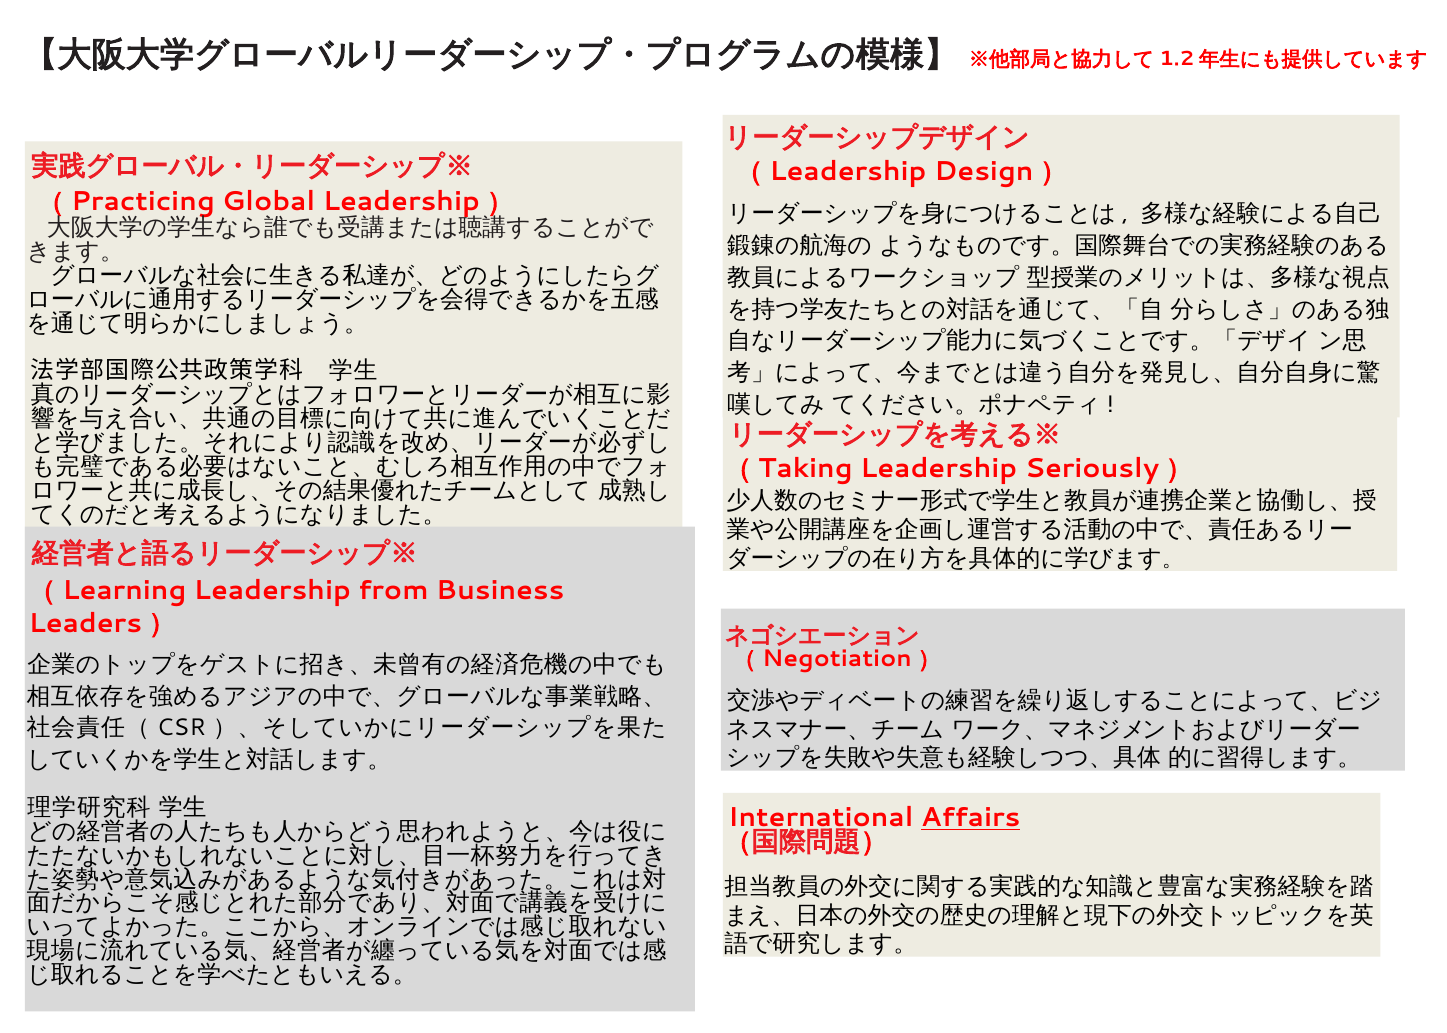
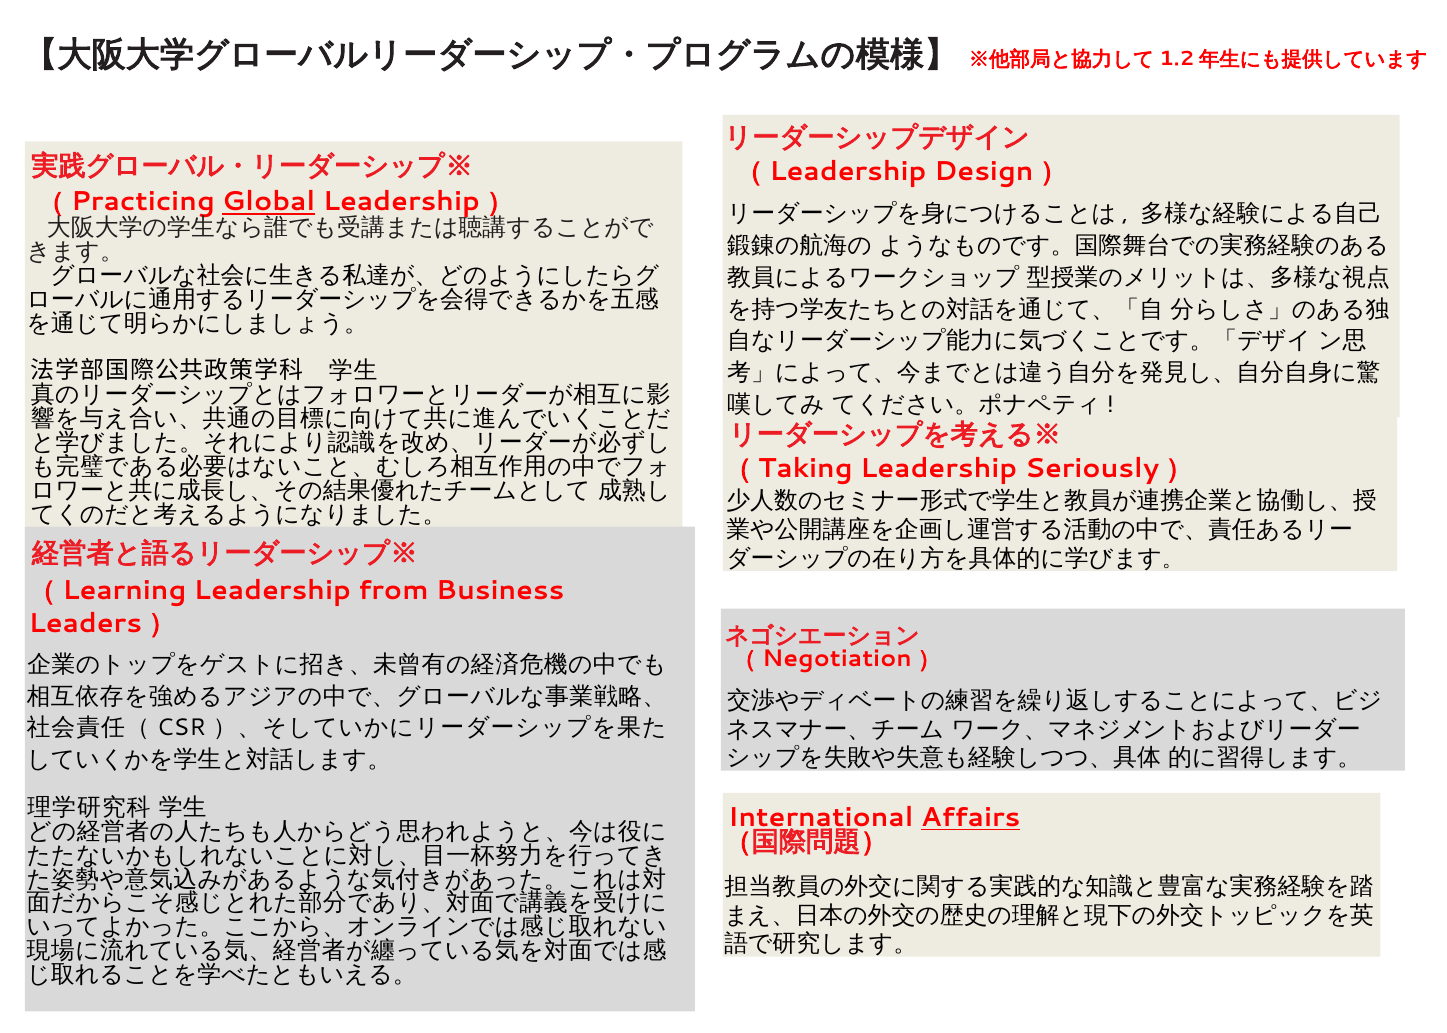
Global underline: none -> present (269, 202)
